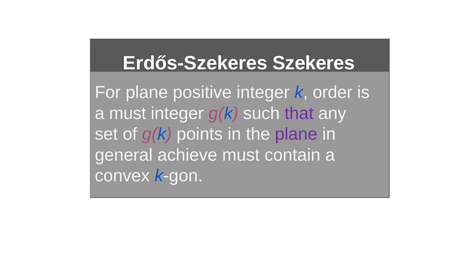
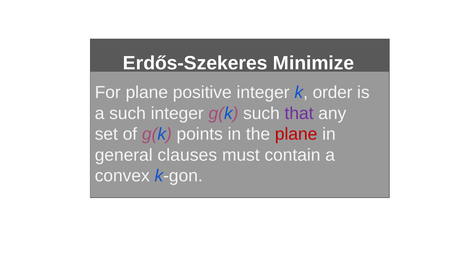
Szekeres: Szekeres -> Minimize (314, 63)
a must: must -> such (128, 114)
plane colour: purple -> red (296, 134)
achieve: achieve -> clauses (187, 155)
